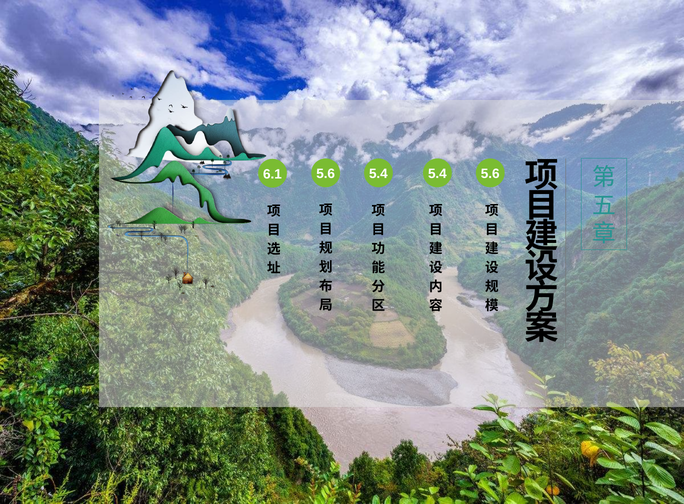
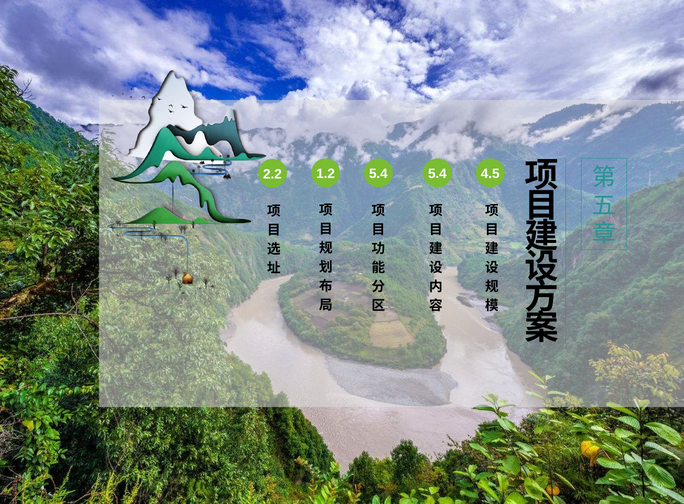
5.6: 5.6 -> 1.2 (326, 174)
5.4 5.6: 5.6 -> 4.5 (490, 174)
6.1: 6.1 -> 2.2 (272, 174)
